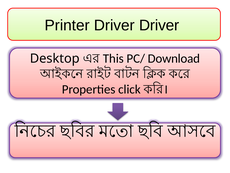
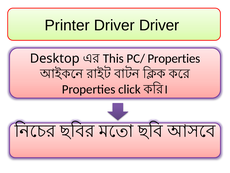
PC/ Download: Download -> Properties (174, 58)
